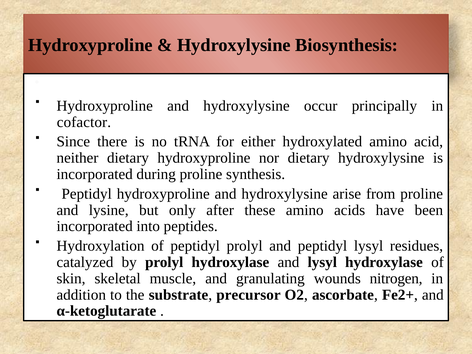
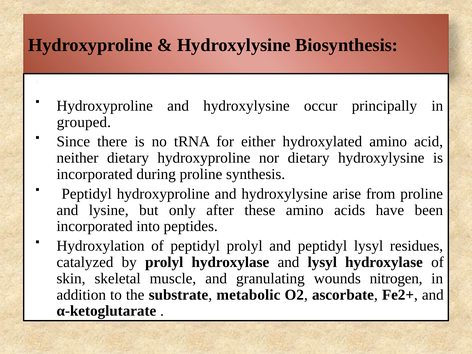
cofactor: cofactor -> grouped (84, 122)
precursor: precursor -> metabolic (248, 295)
